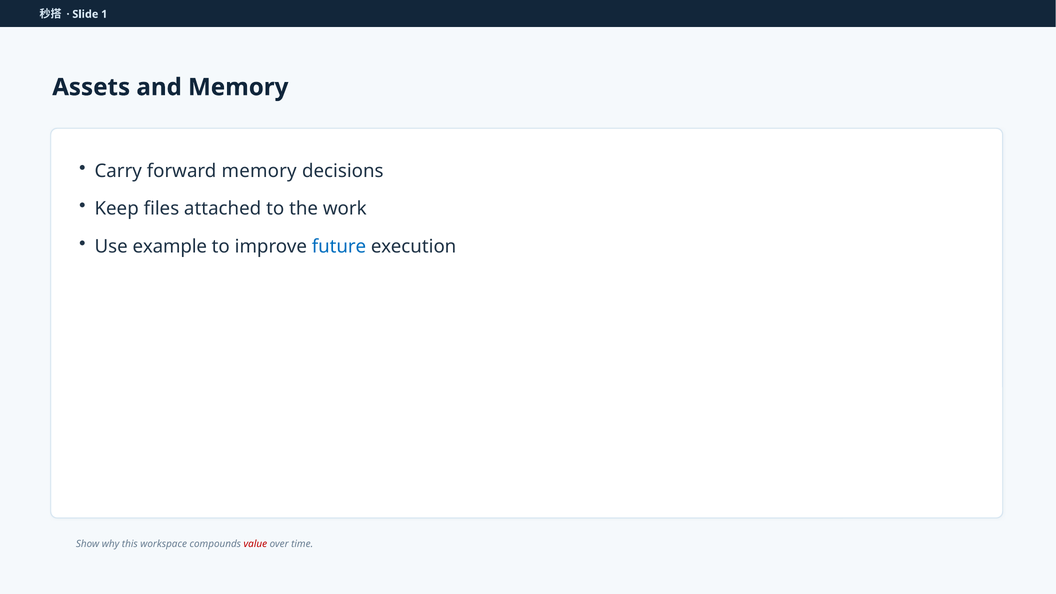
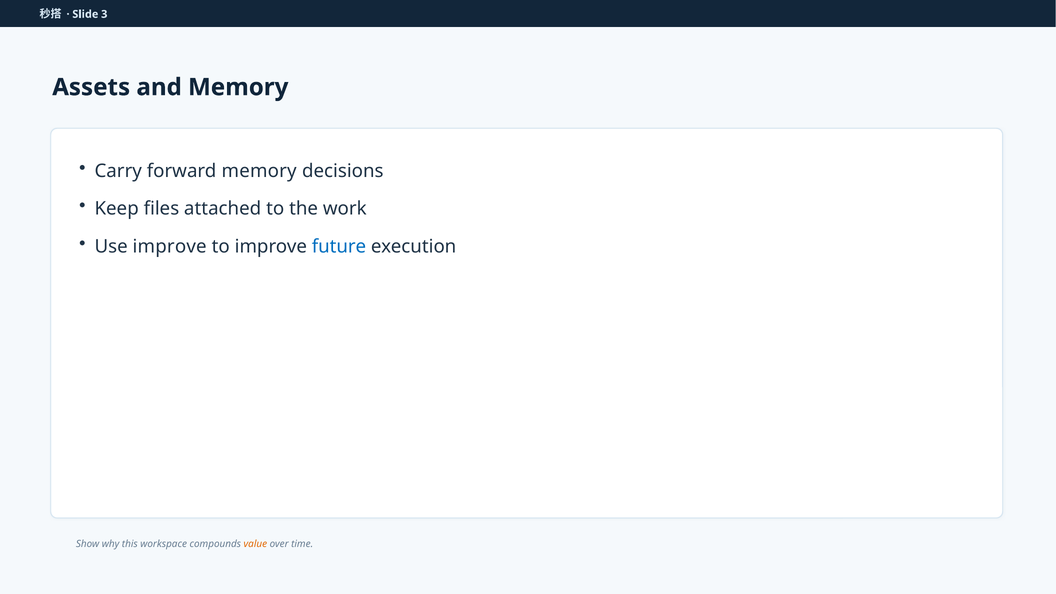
1: 1 -> 3 (104, 14)
Use example: example -> improve (170, 247)
value colour: red -> orange (255, 544)
